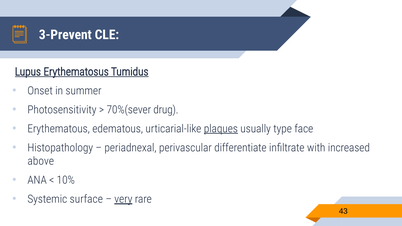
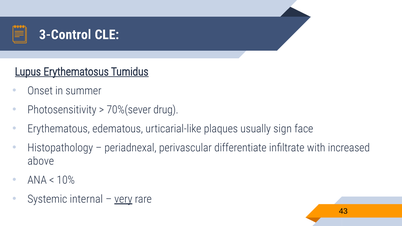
3-Prevent: 3-Prevent -> 3-Control (65, 35)
plaques underline: present -> none (221, 129)
type: type -> sign (283, 129)
surface: surface -> internal (86, 199)
